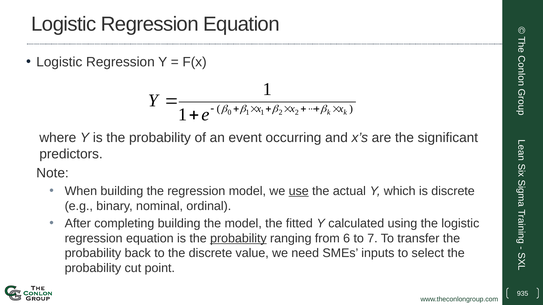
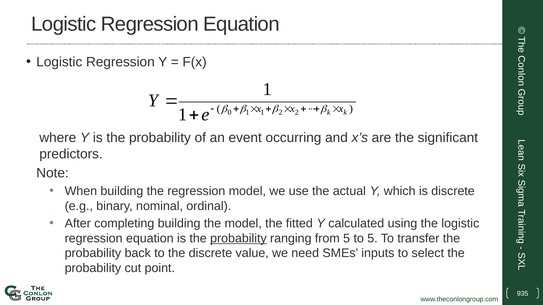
use underline: present -> none (299, 191)
from 6: 6 -> 5 (347, 239)
to 7: 7 -> 5 (372, 239)
